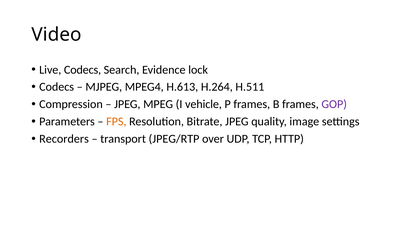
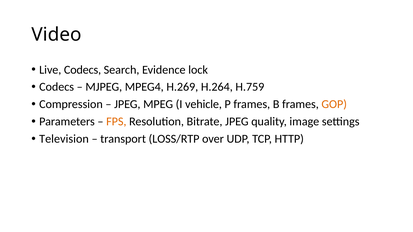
H.613: H.613 -> H.269 (182, 87)
H.511: H.511 -> H.759 (250, 87)
GOP colour: purple -> orange (334, 104)
Recorders: Recorders -> Television (64, 139)
JPEG/RTP: JPEG/RTP -> LOSS/RTP (174, 139)
